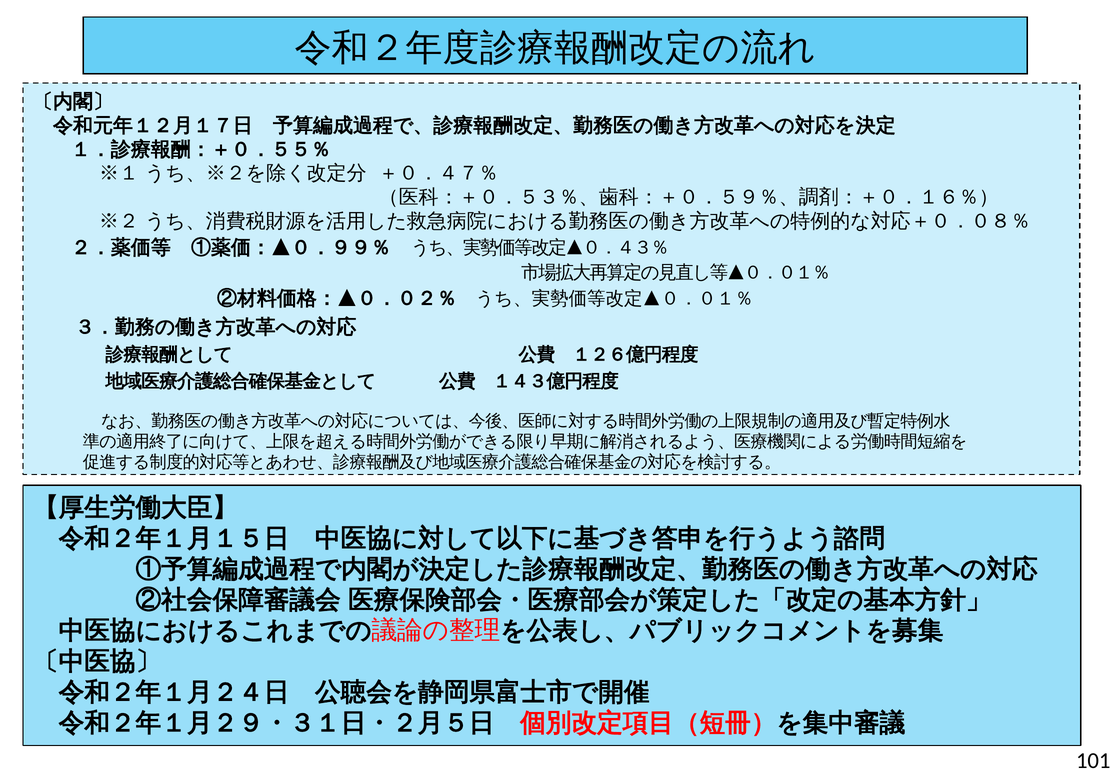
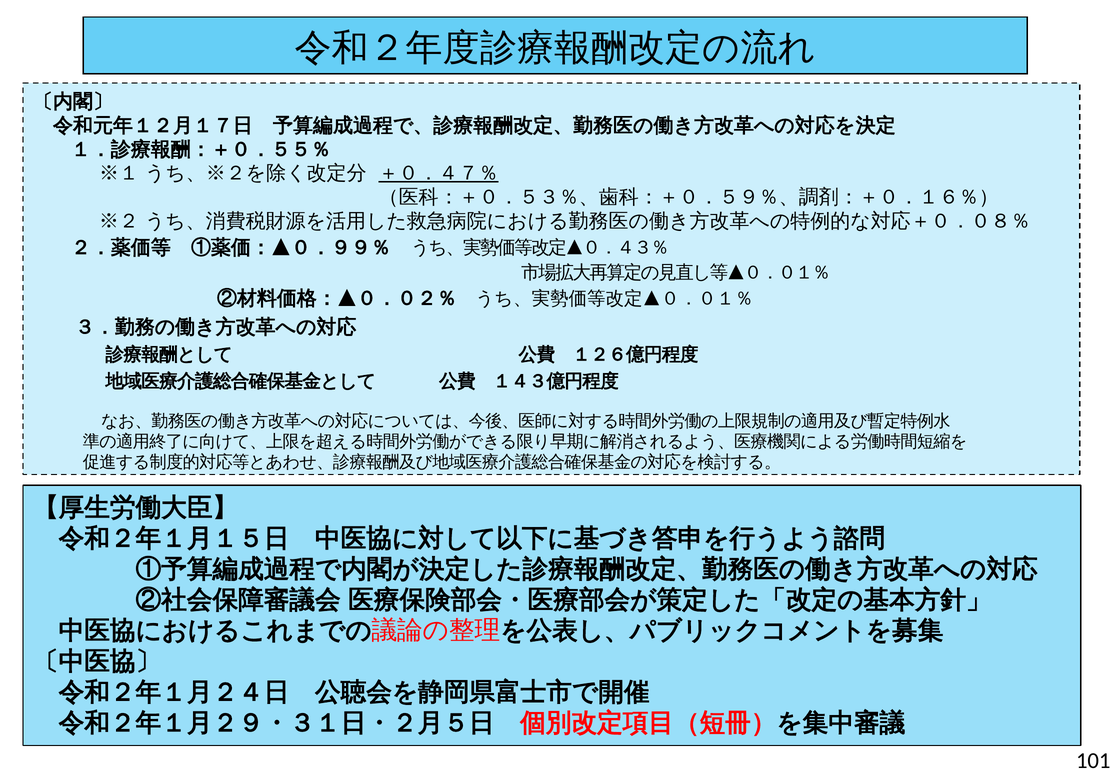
＋０．４７％ underline: none -> present (438, 173)
